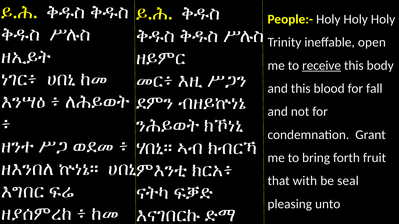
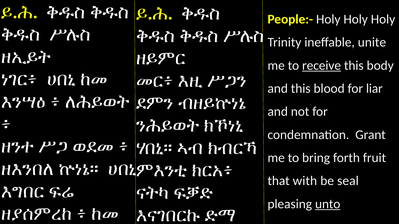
open: open -> unite (372, 42)
fall: fall -> liar (374, 89)
unto underline: none -> present (328, 204)
